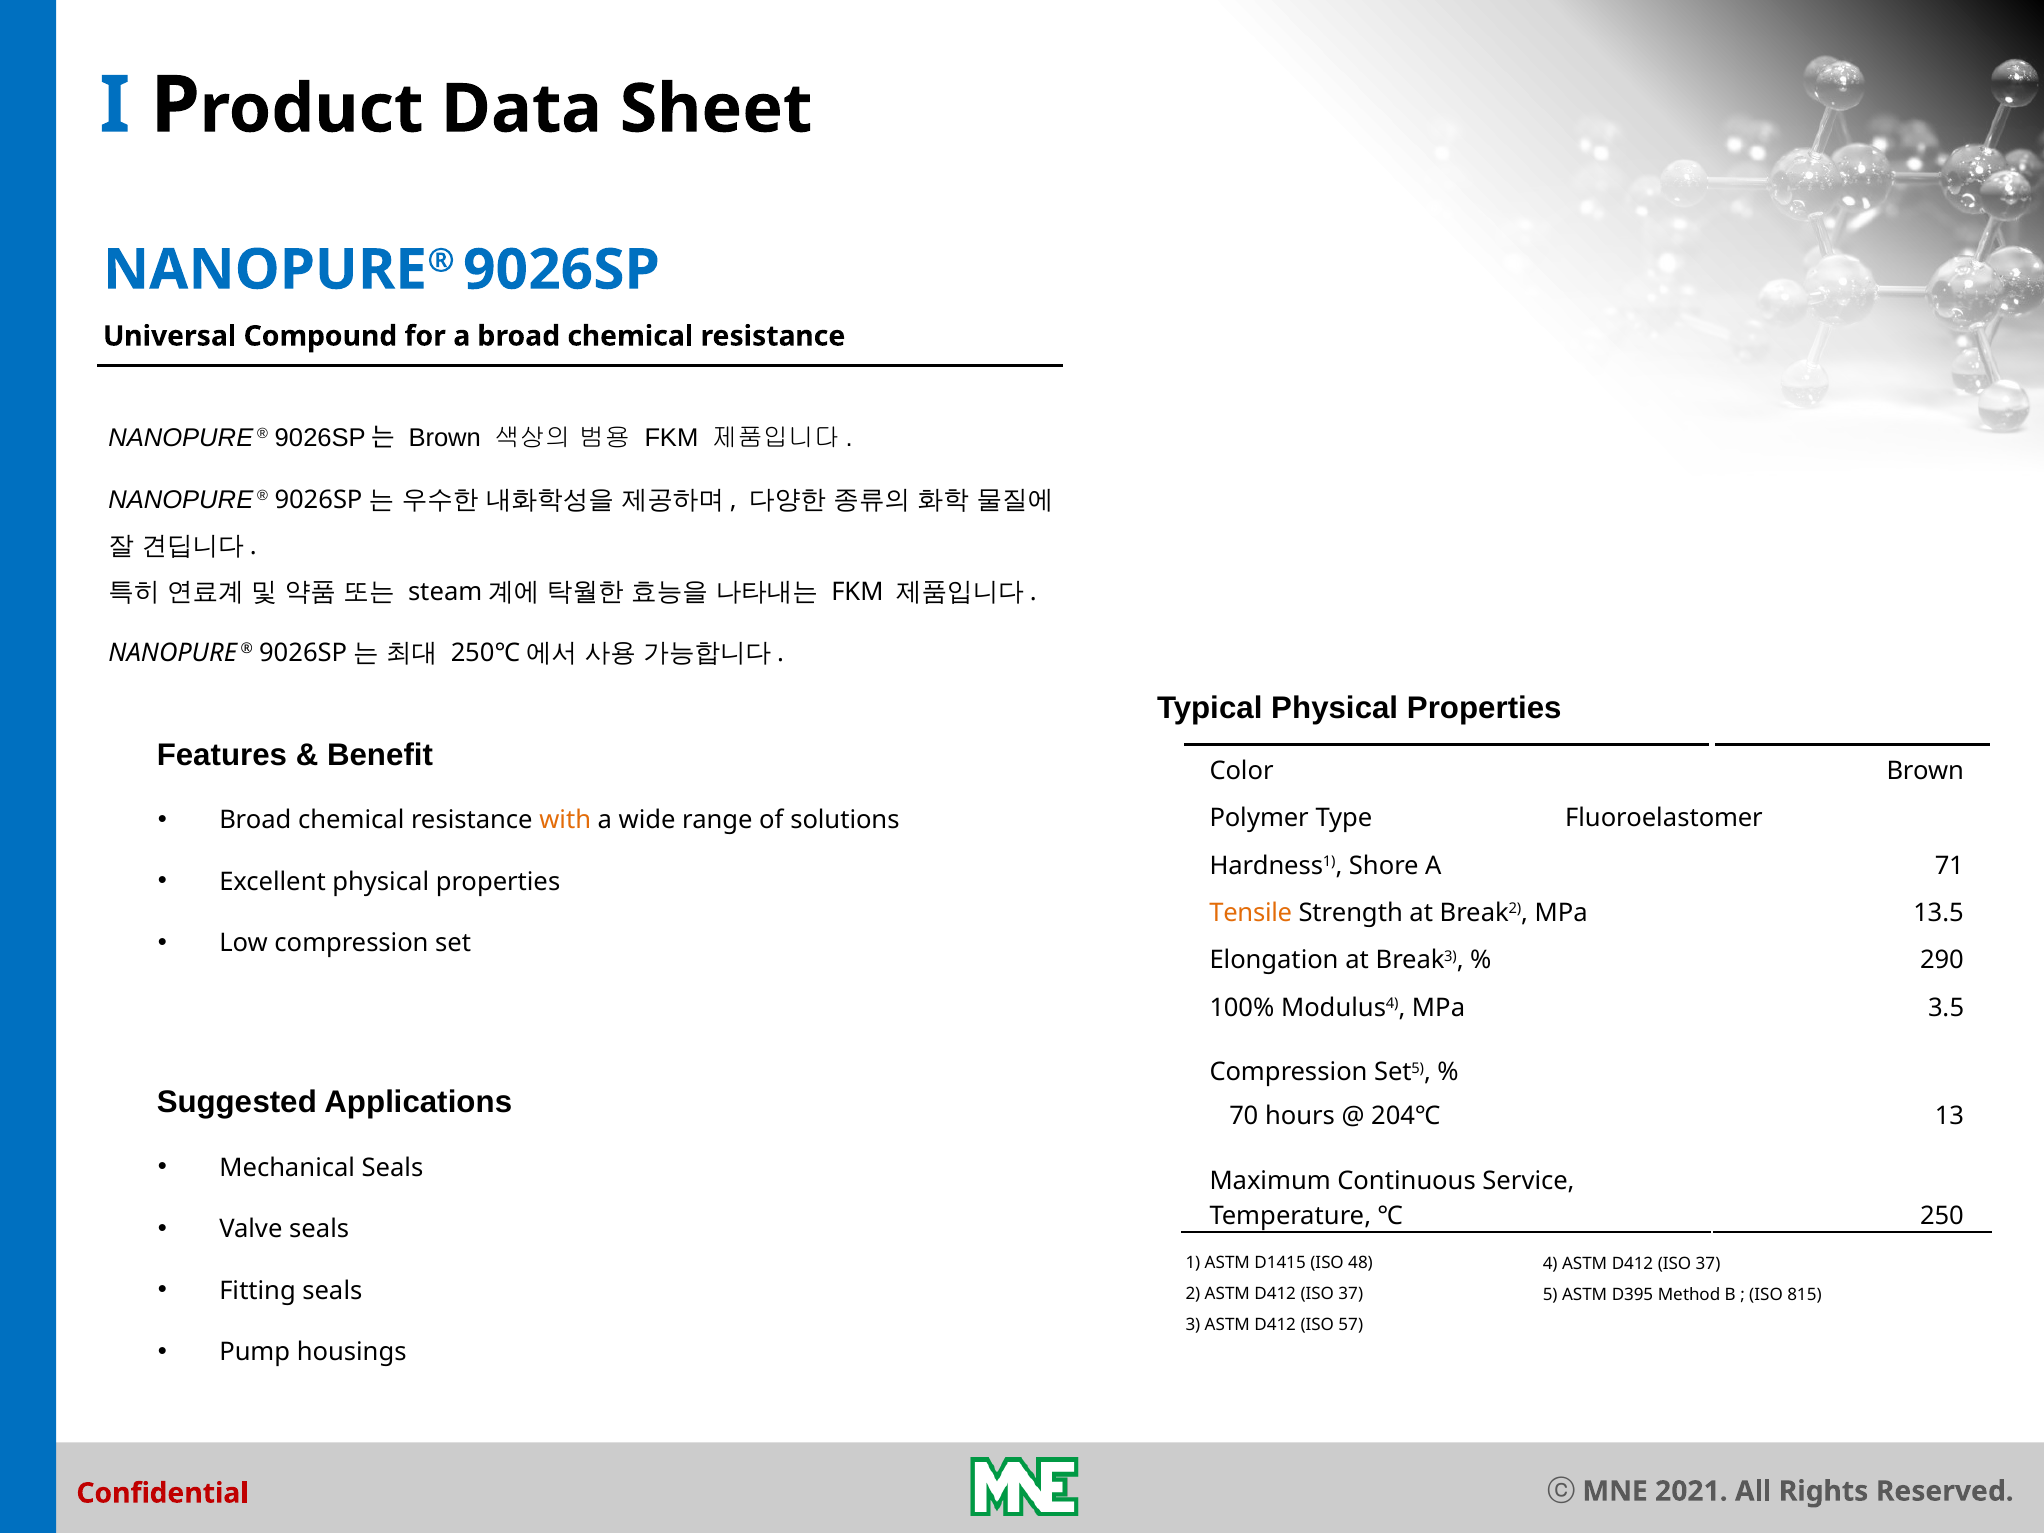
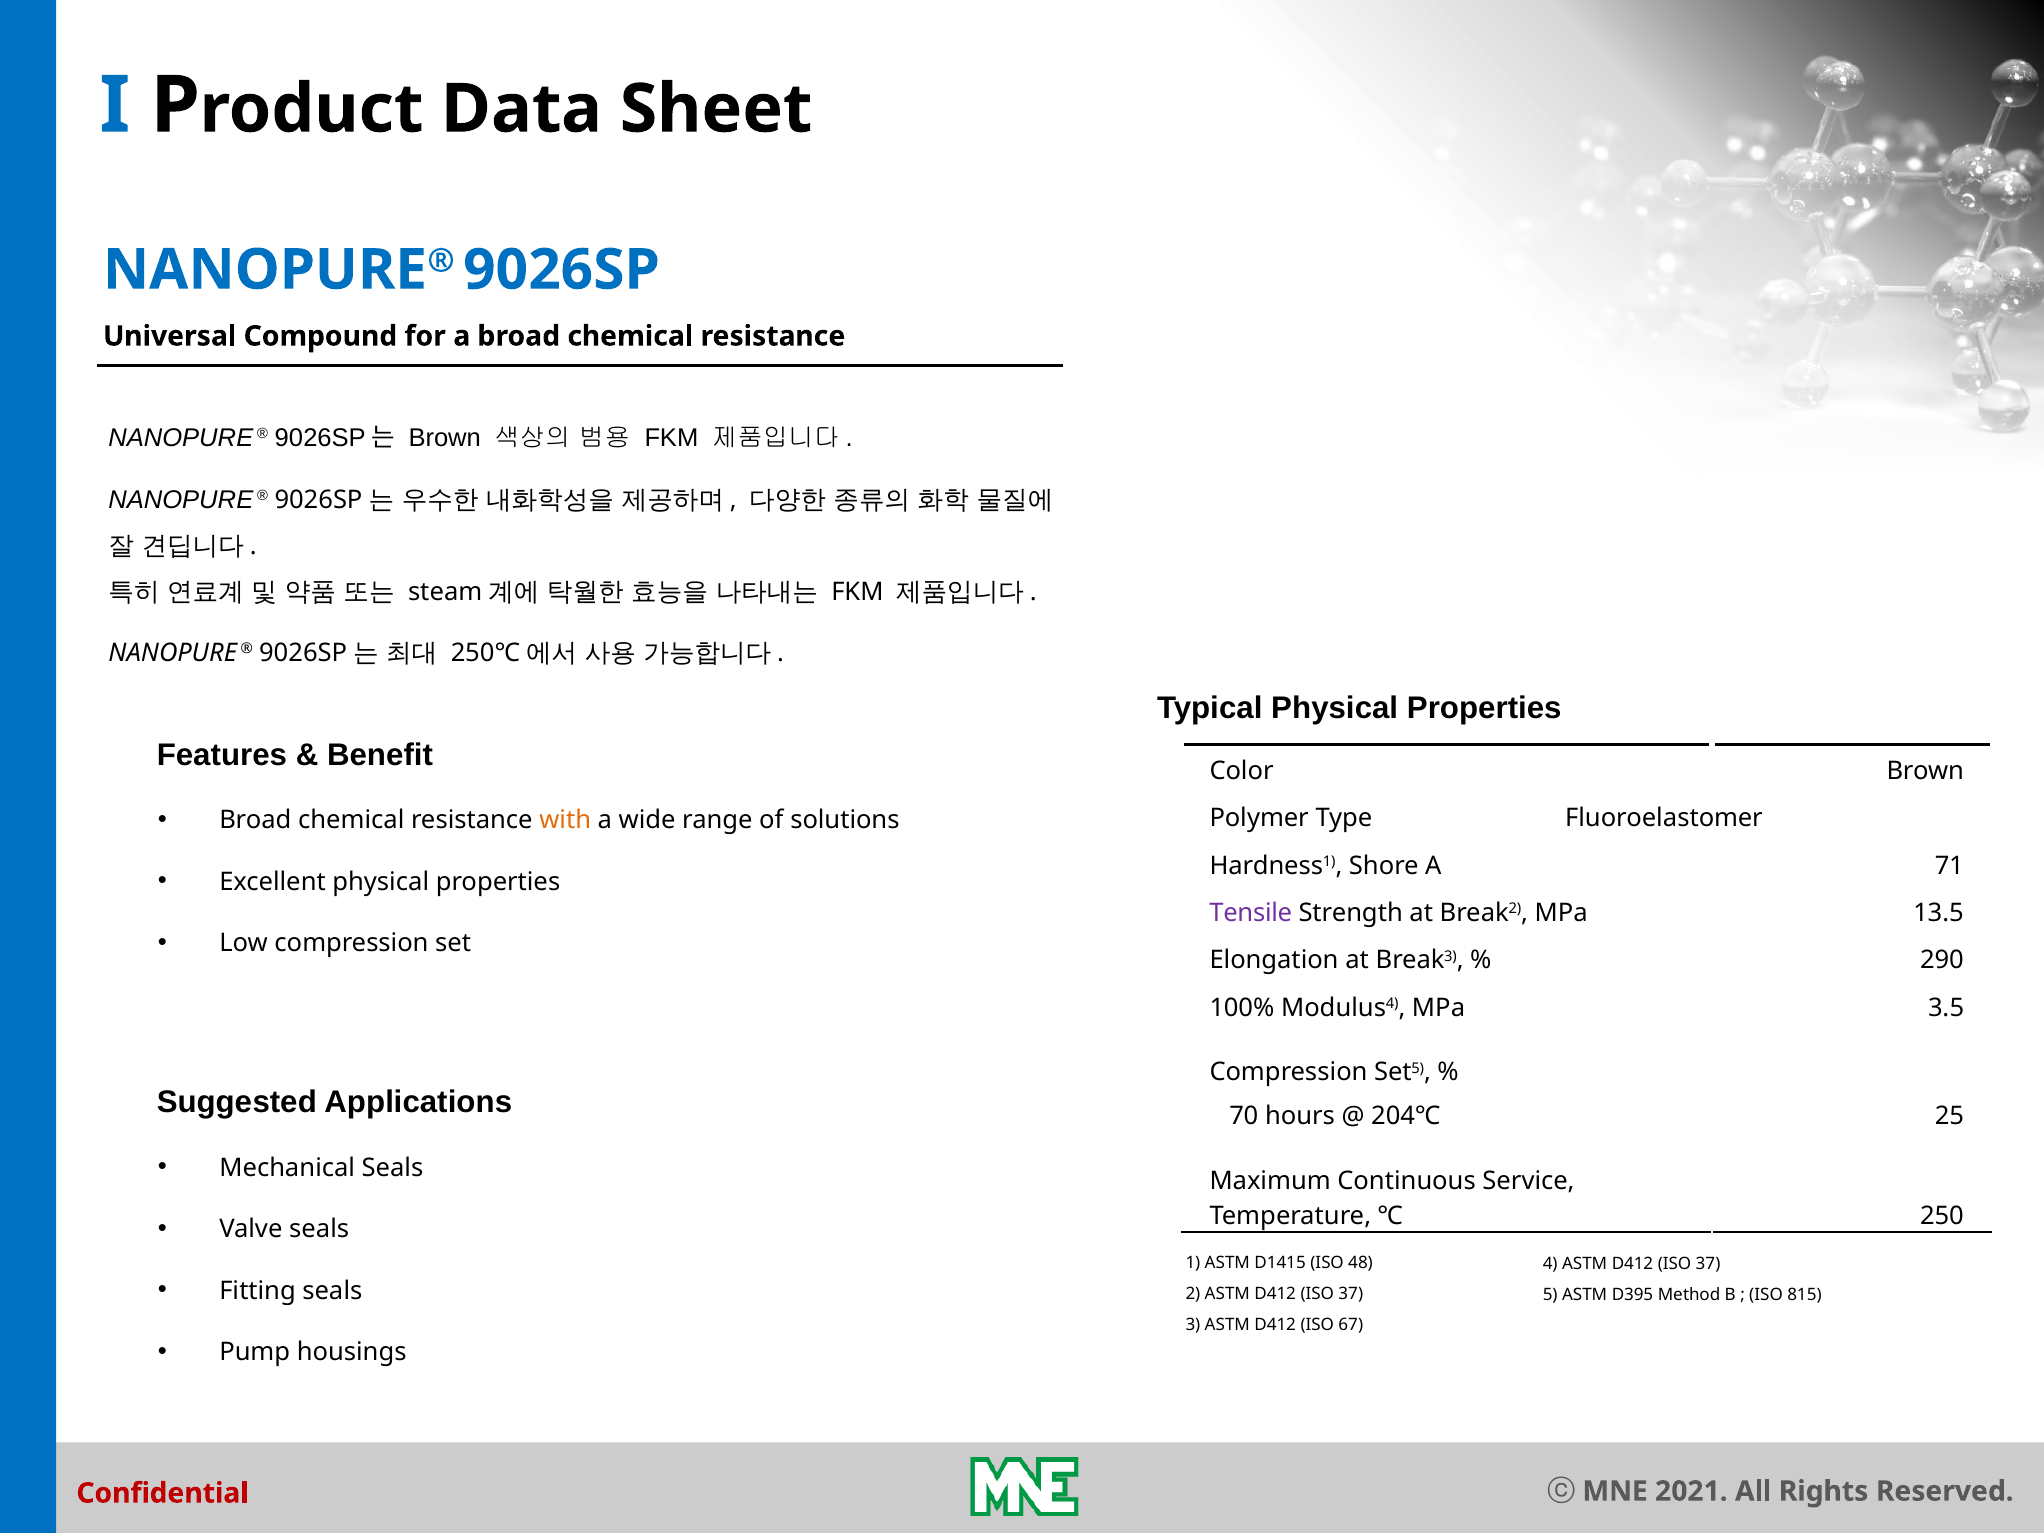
Tensile colour: orange -> purple (1251, 913)
13: 13 -> 25 (1949, 1116)
57: 57 -> 67 (1351, 1325)
